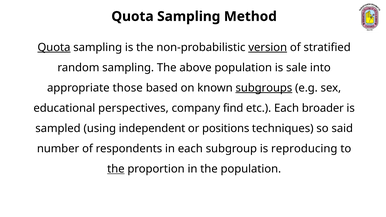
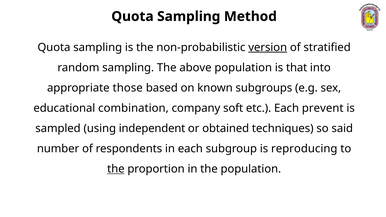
Quota underline: present -> none (54, 47)
sale: sale -> that (297, 68)
subgroups underline: present -> none (264, 88)
perspectives: perspectives -> combination (133, 108)
find: find -> soft (233, 108)
broader: broader -> prevent (323, 108)
positions: positions -> obtained (226, 128)
